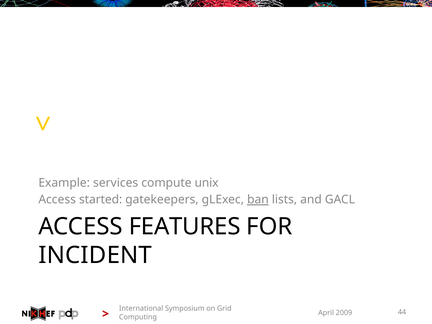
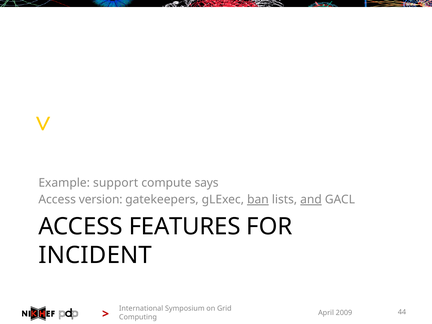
services: services -> support (116, 183)
unix: unix -> says (207, 183)
started: started -> version (101, 200)
and underline: none -> present (311, 200)
